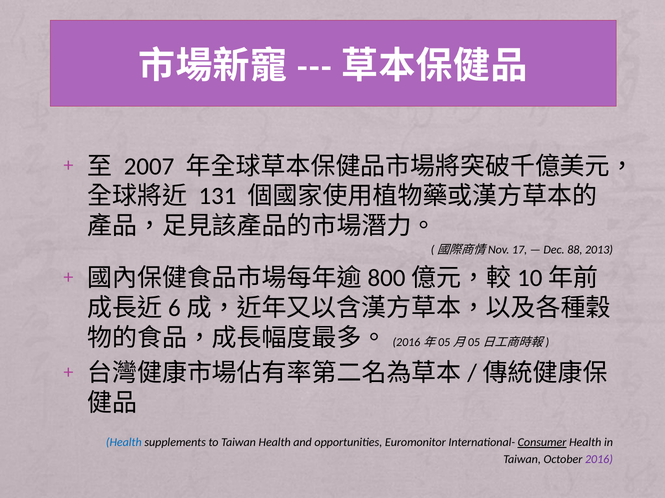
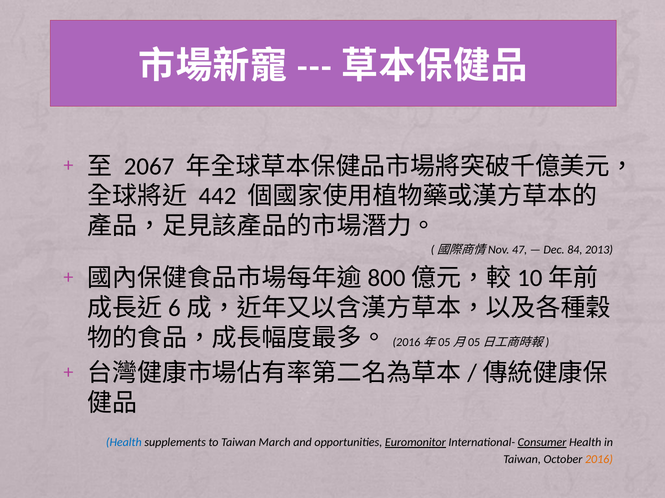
2007: 2007 -> 2067 (149, 167)
131: 131 -> 442 (217, 197)
17: 17 -> 47 (520, 250)
88: 88 -> 84 (575, 250)
Taiwan Health: Health -> March (275, 443)
Euromonitor underline: none -> present (415, 443)
2016 colour: purple -> orange (599, 460)
